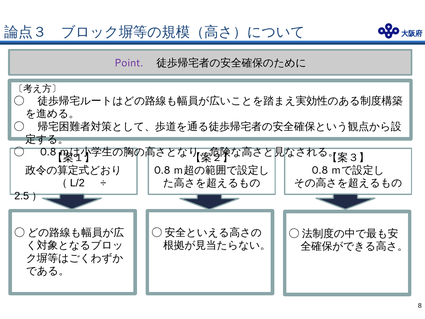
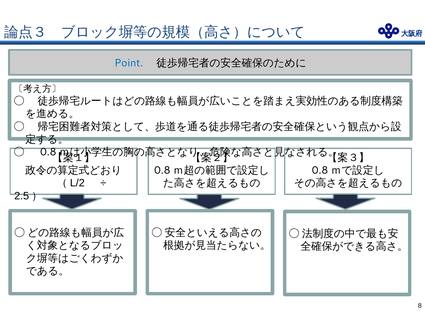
Point colour: purple -> blue (129, 63)
